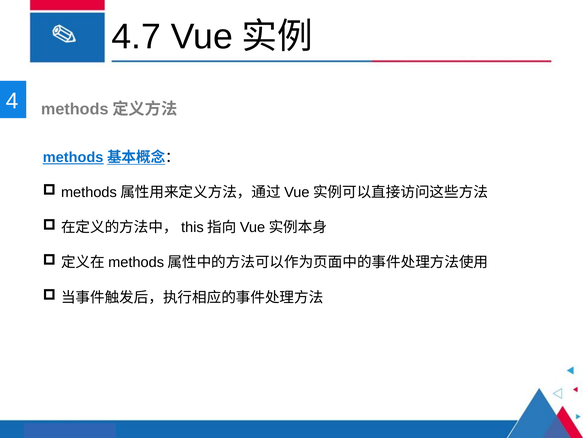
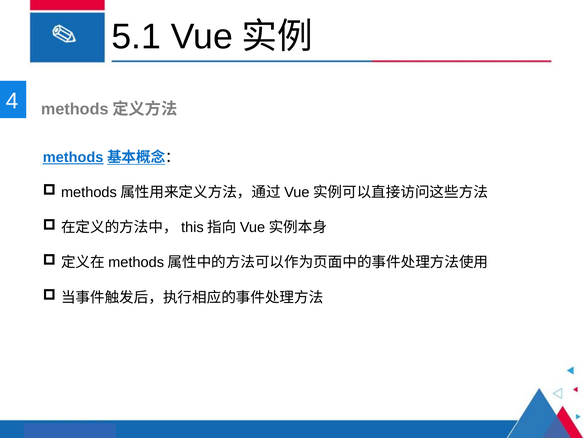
4.7: 4.7 -> 5.1 (136, 37)
